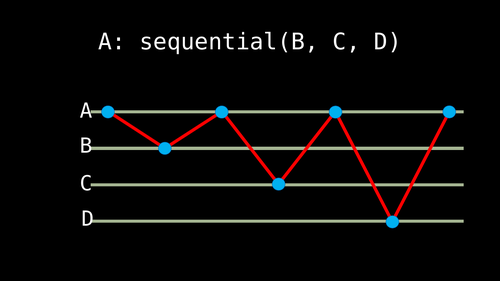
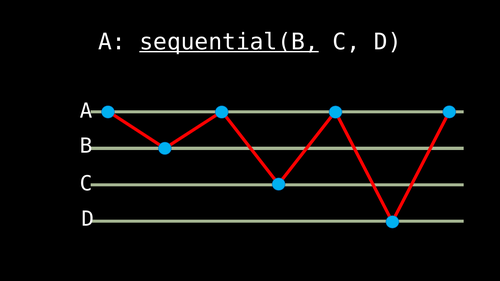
sequential(B underline: none -> present (229, 42)
